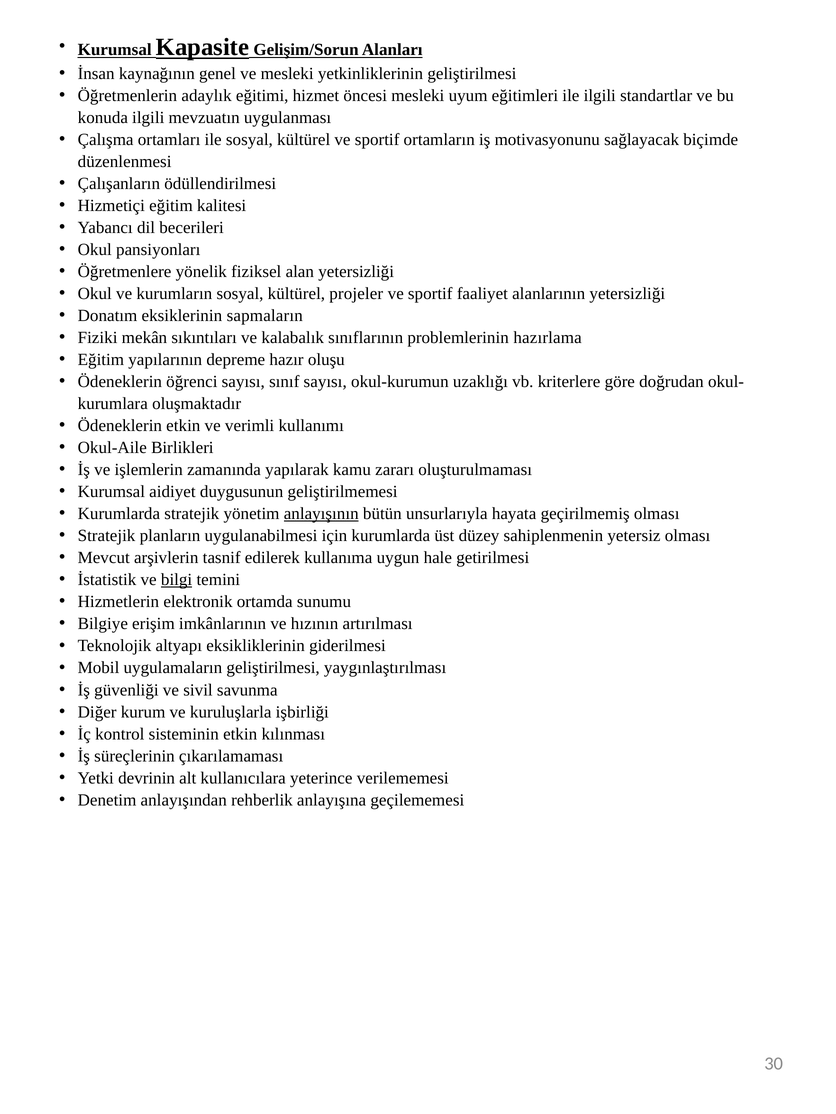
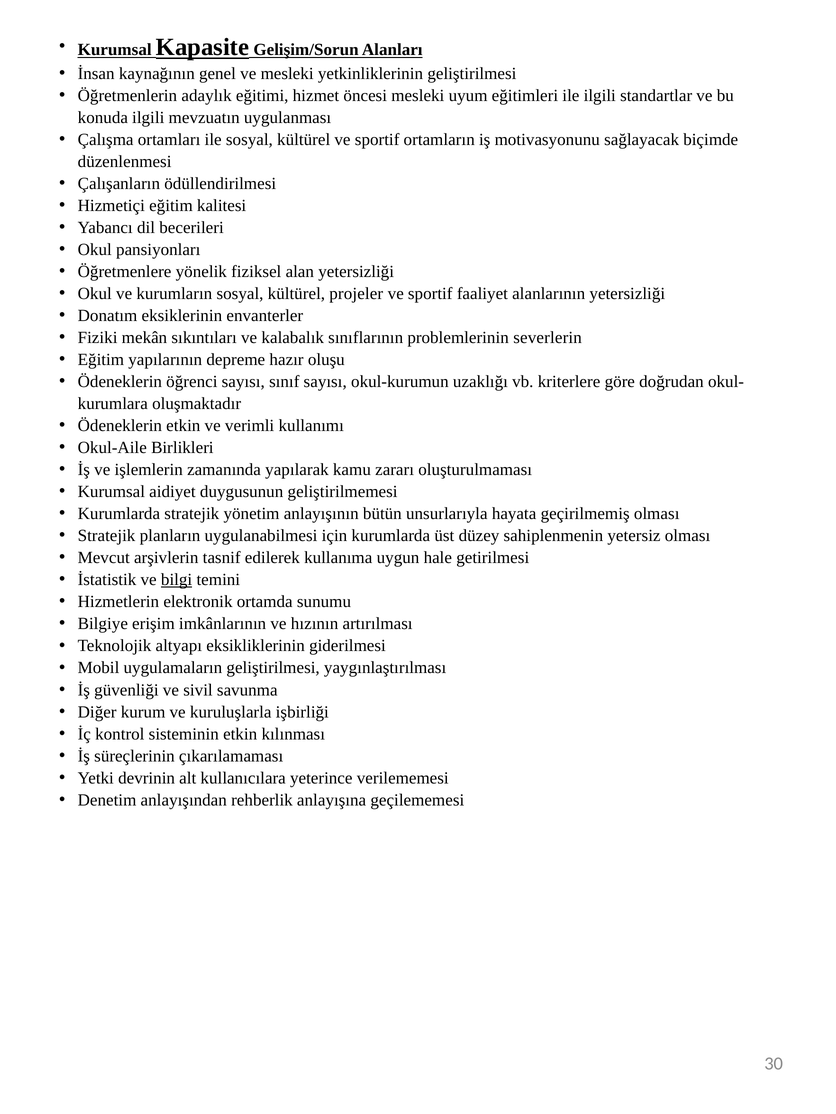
sapmaların: sapmaların -> envanterler (265, 316)
hazırlama: hazırlama -> severlerin (548, 338)
anlayışının underline: present -> none (321, 514)
